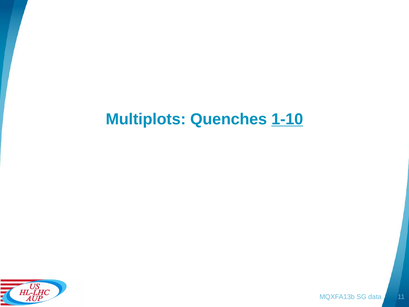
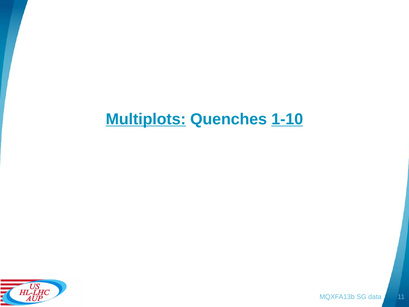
Multiplots underline: none -> present (146, 119)
